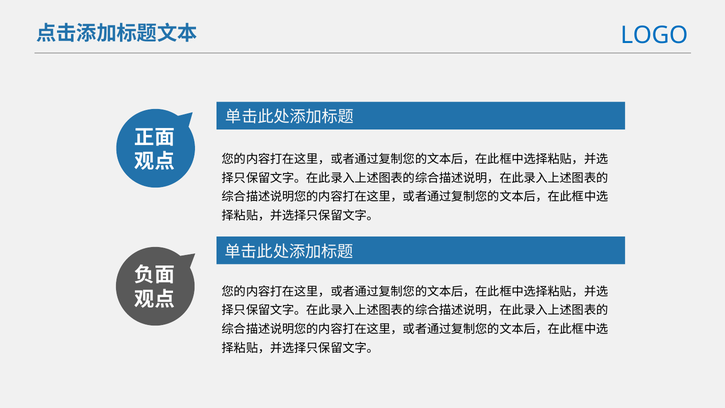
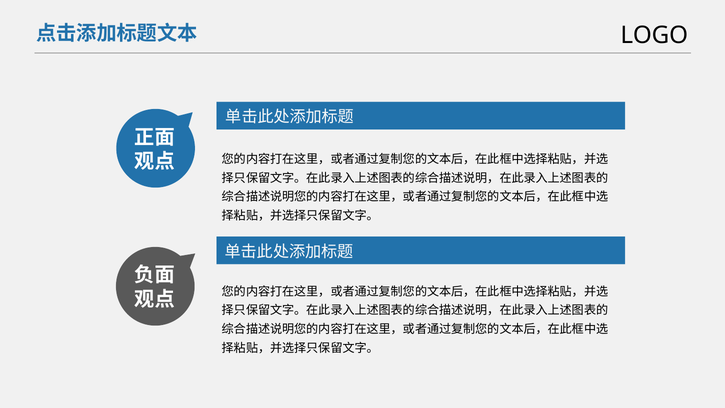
LOGO colour: blue -> black (654, 35)
